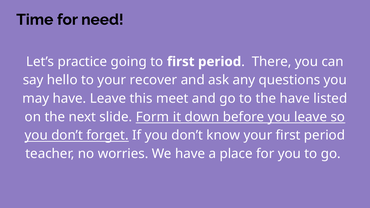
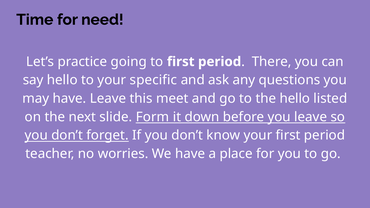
recover: recover -> specific (153, 80)
the have: have -> hello (295, 99)
